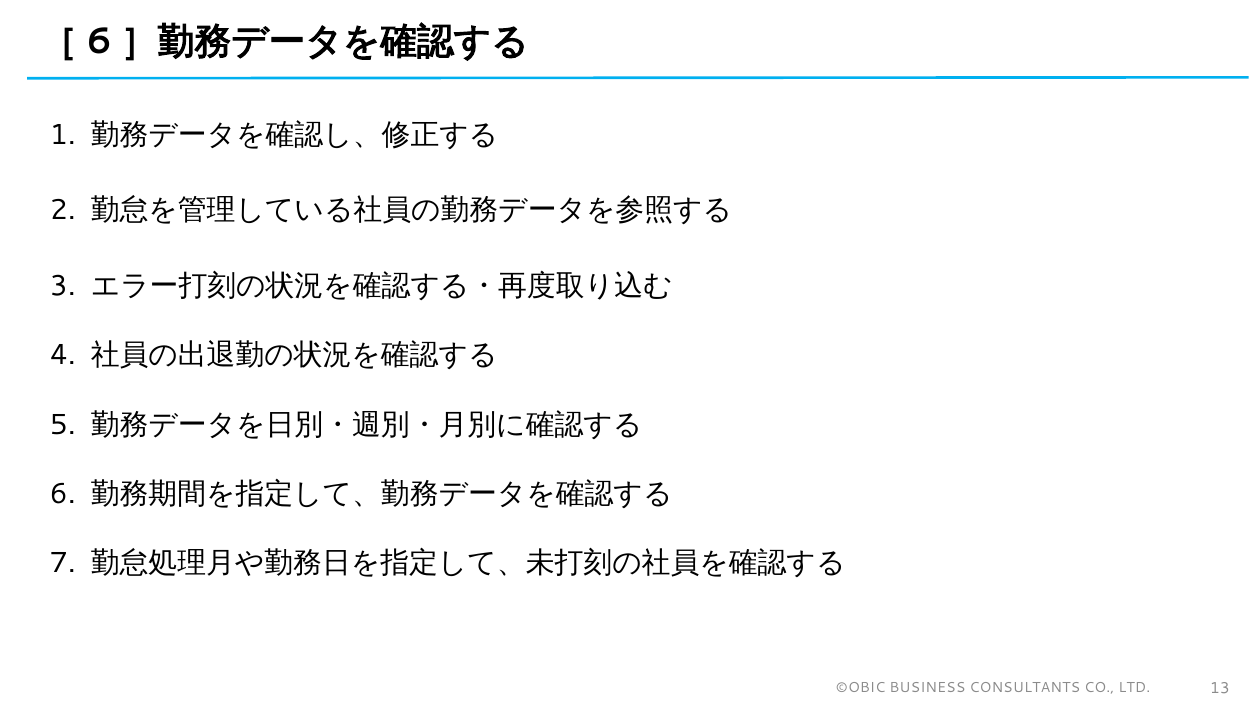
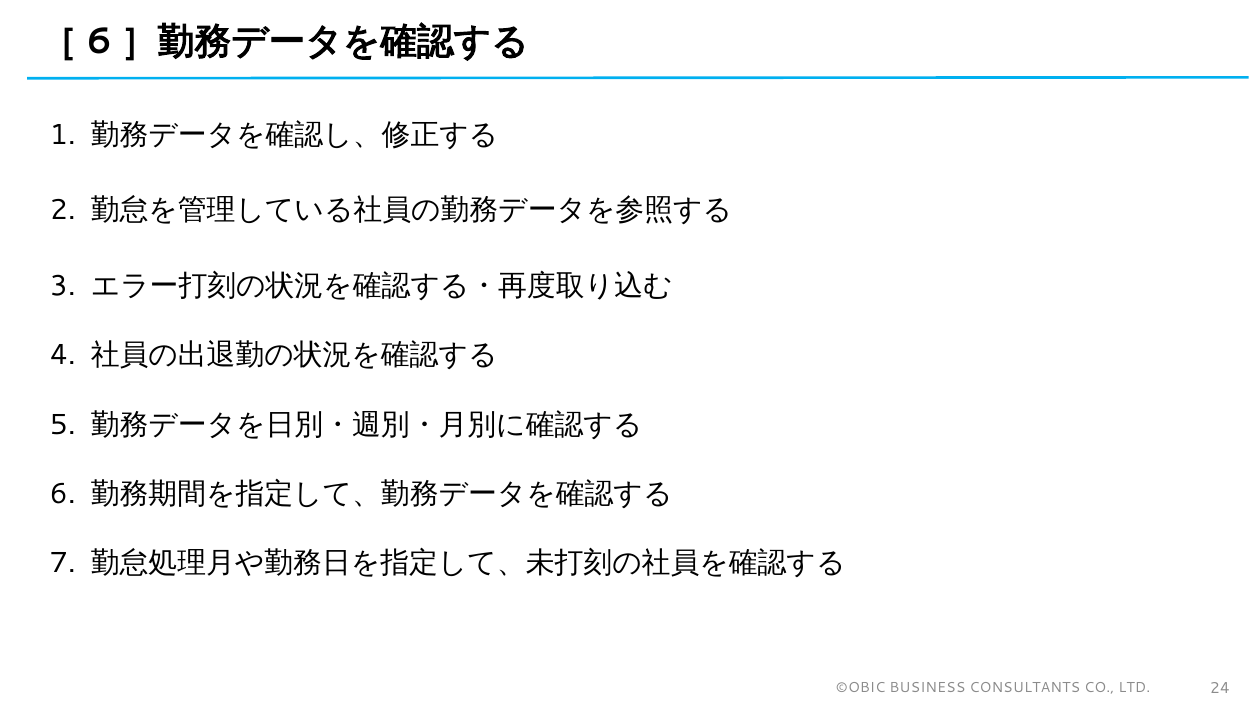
13: 13 -> 24 (1220, 689)
